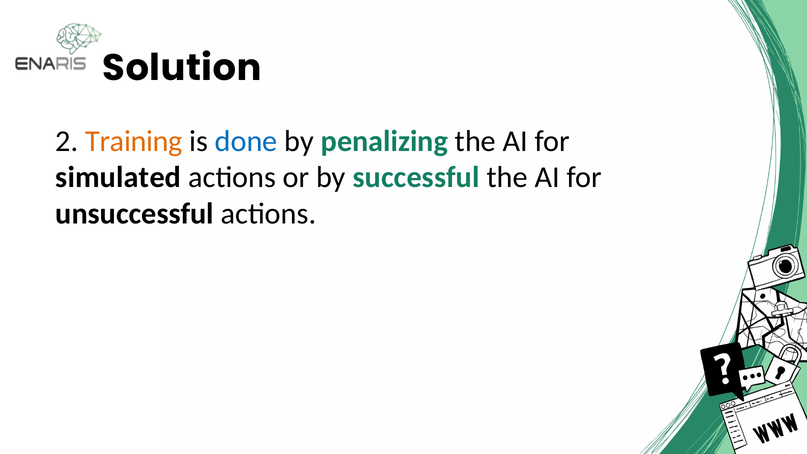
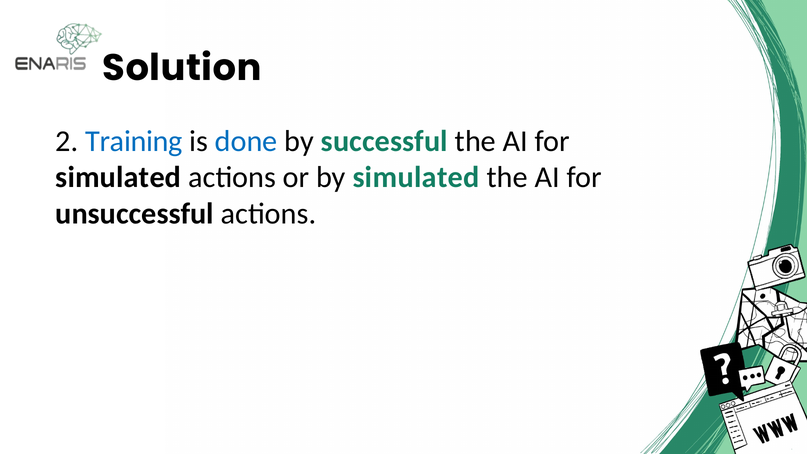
Training colour: orange -> blue (134, 141)
penalizing: penalizing -> successful (384, 141)
by successful: successful -> simulated (416, 177)
